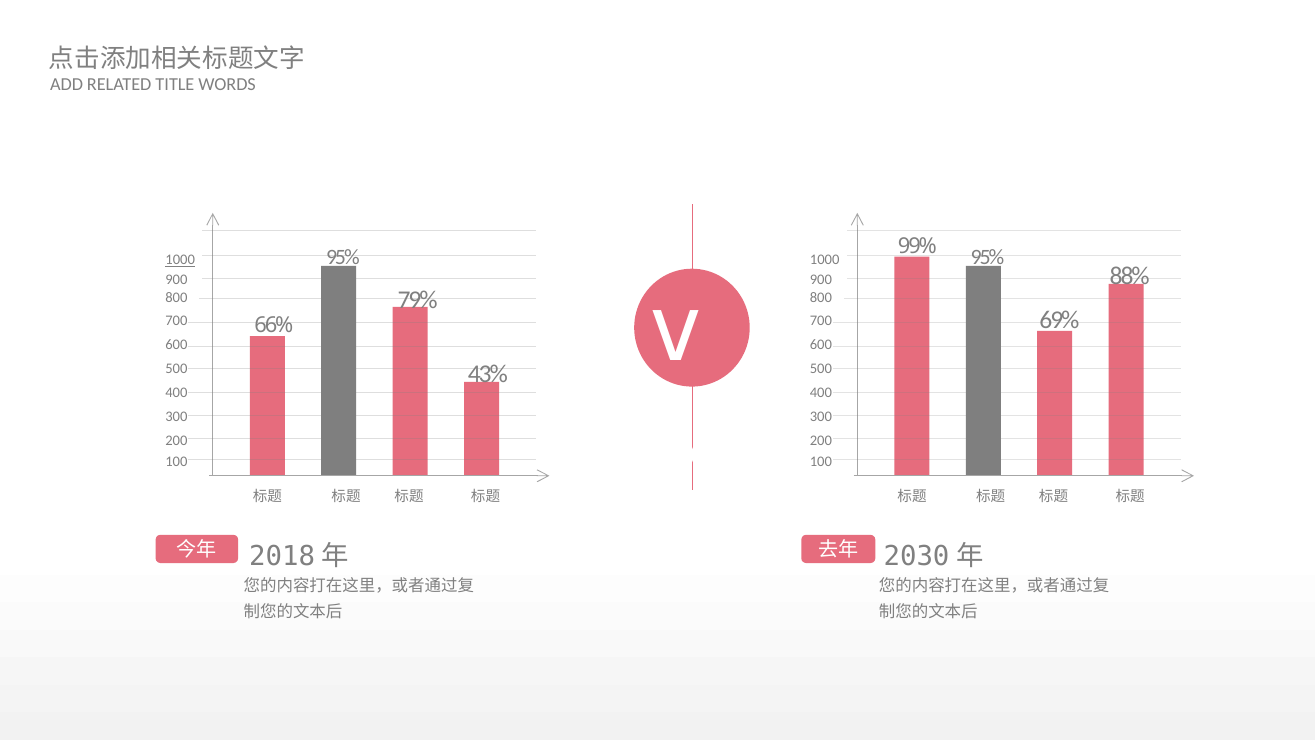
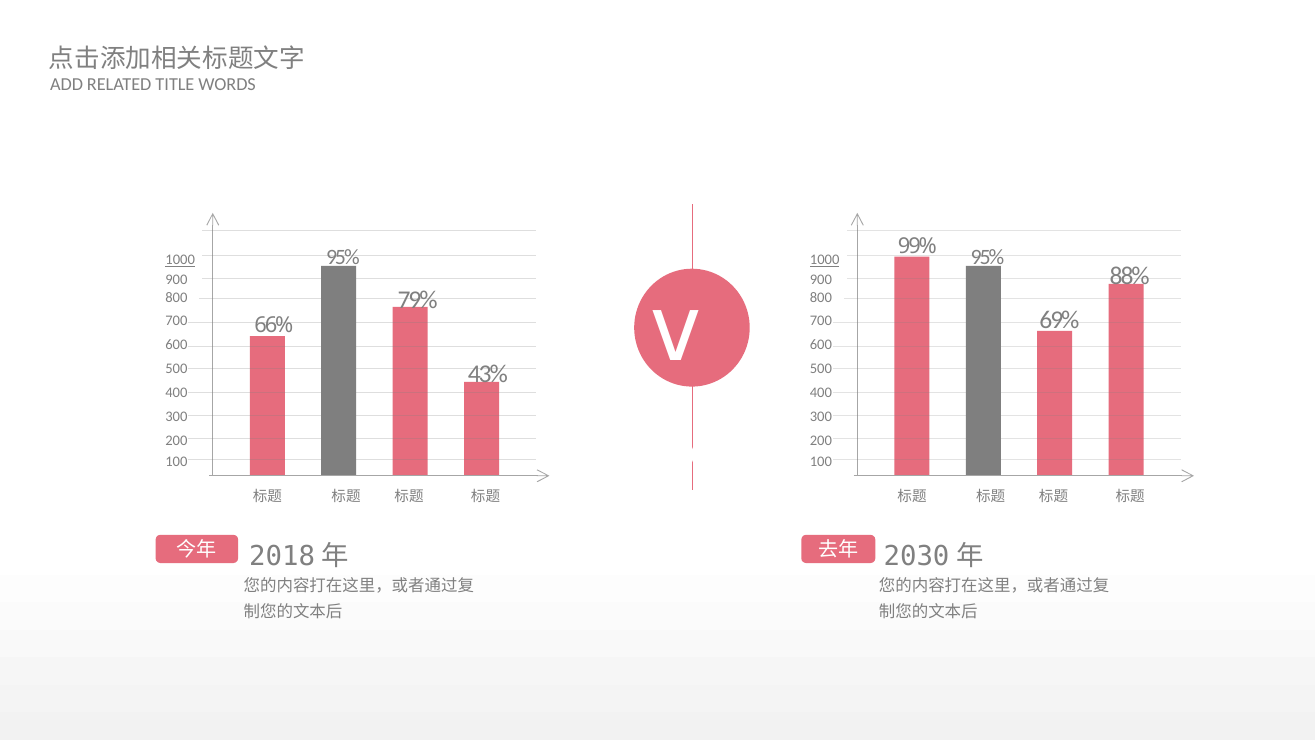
1000 underline: none -> present (825, 260)
